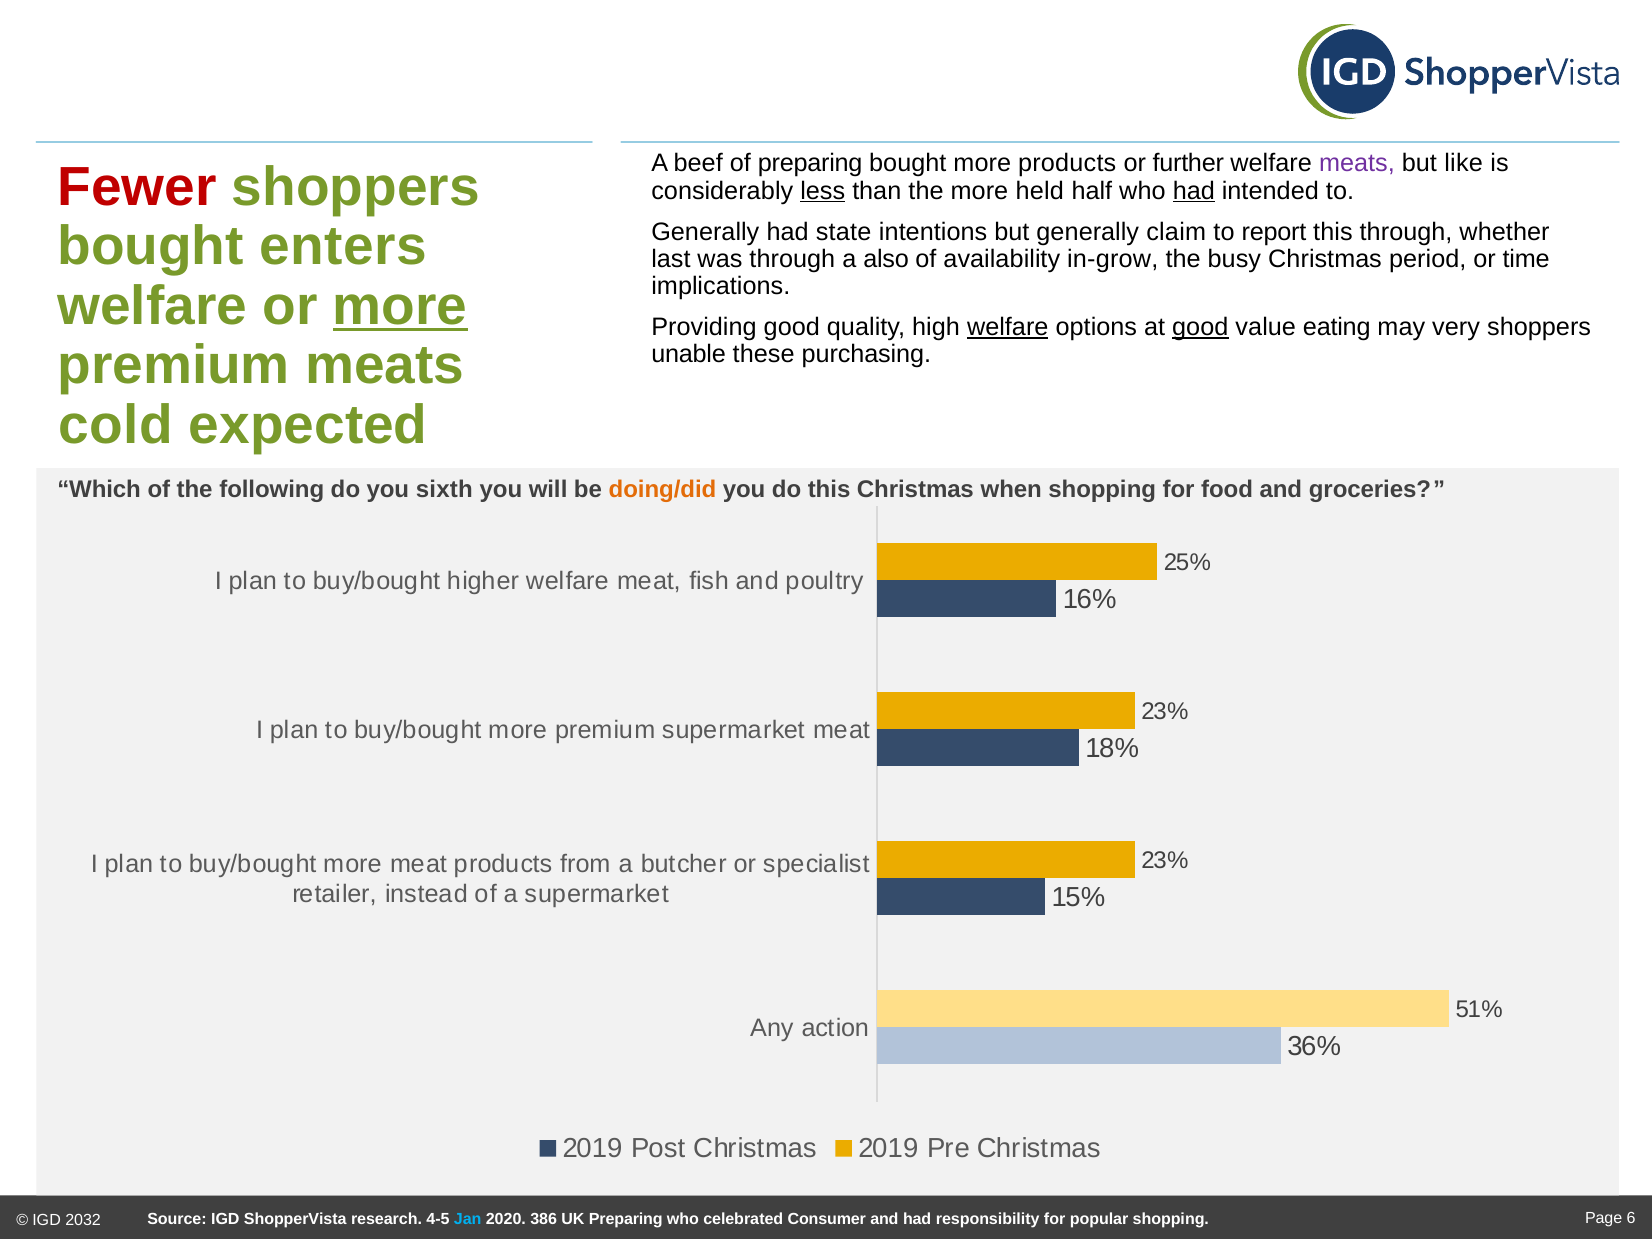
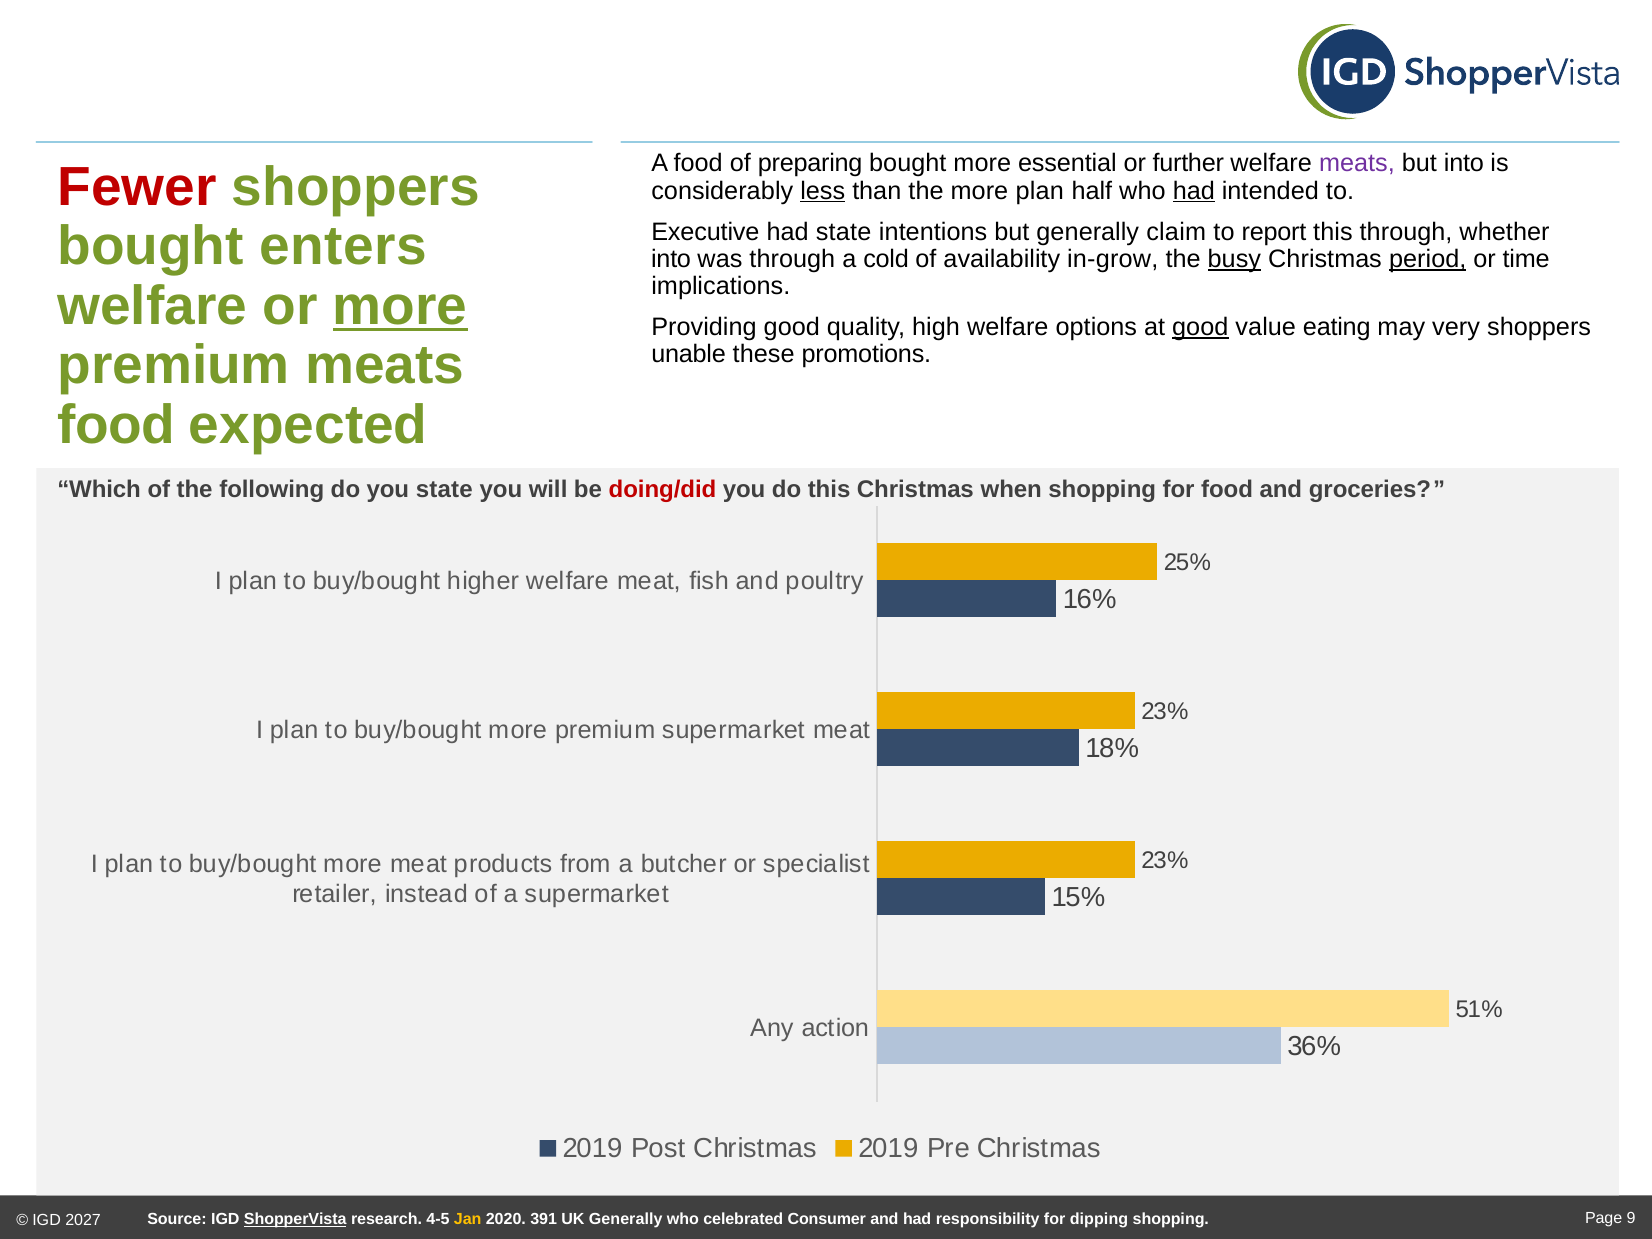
A beef: beef -> food (698, 164)
more products: products -> essential (1067, 164)
but like: like -> into (1464, 164)
more held: held -> plan (1040, 191)
Generally: Generally -> Executive (705, 232)
last: last -> into (671, 259)
also: also -> cold (886, 259)
busy underline: none -> present (1234, 259)
period underline: none -> present (1428, 259)
welfare underline: present -> none (1008, 327)
purchasing: purchasing -> promotions (866, 355)
cold: cold -> food (116, 425)
you sixth: sixth -> state (444, 489)
doing/did colour: orange -> red (662, 489)
ShopperVista underline: none -> present (295, 1219)
Jan colour: light blue -> yellow (468, 1219)
386: 386 -> 391 (544, 1219)
UK Preparing: Preparing -> Generally (626, 1219)
popular: popular -> dipping (1099, 1219)
2032: 2032 -> 2027 (83, 1220)
6: 6 -> 9 (1631, 1218)
